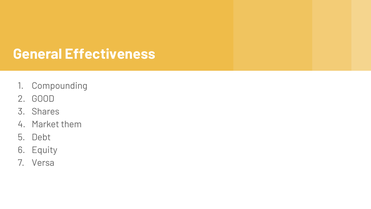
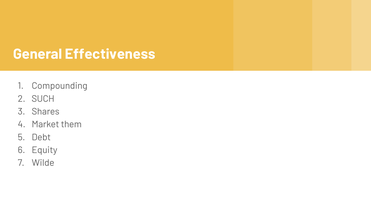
GOOD: GOOD -> SUCH (43, 99)
Versa: Versa -> Wilde (43, 163)
